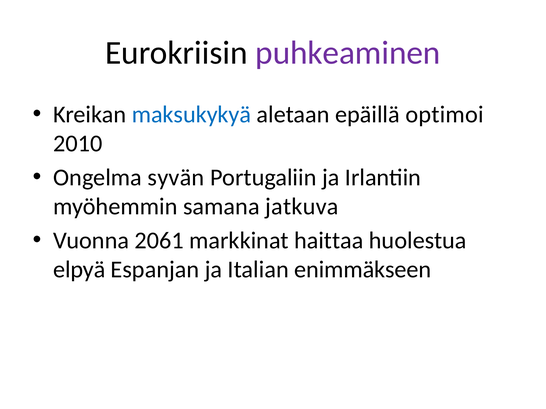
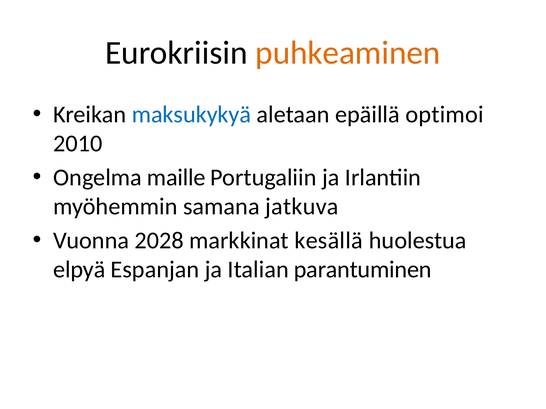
puhkeaminen colour: purple -> orange (348, 53)
syvän: syvän -> maille (176, 178)
2061: 2061 -> 2028 (159, 241)
haittaa: haittaa -> kesällä (329, 241)
enimmäkseen: enimmäkseen -> parantuminen (363, 270)
